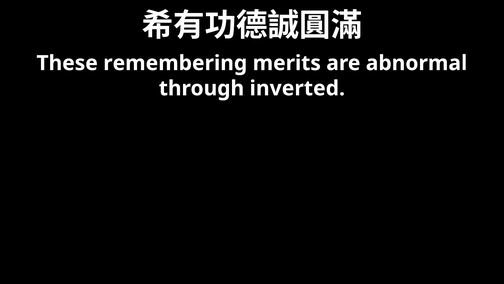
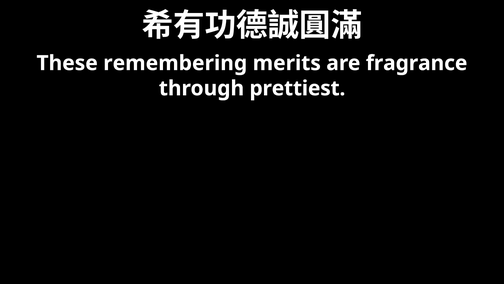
abnormal: abnormal -> fragrance (417, 63)
inverted: inverted -> prettiest (297, 88)
